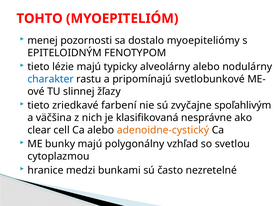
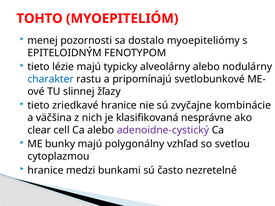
zriedkavé farbení: farbení -> hranice (119, 105)
spoľahlivým: spoľahlivým -> kombinácie (243, 105)
adenoidne-cystický colour: orange -> purple (163, 130)
